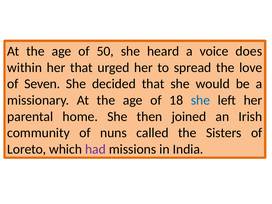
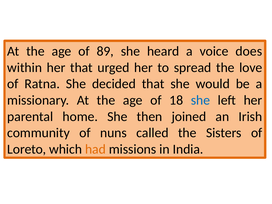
50: 50 -> 89 (105, 51)
Seven: Seven -> Ratna (42, 84)
had colour: purple -> orange (95, 149)
